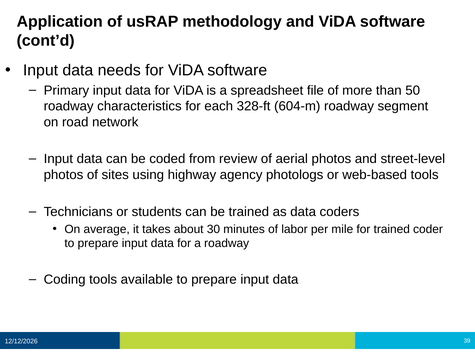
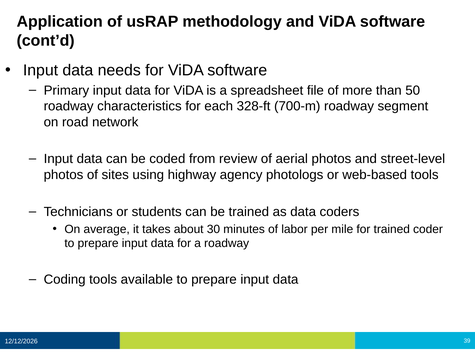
604-m: 604-m -> 700-m (297, 106)
